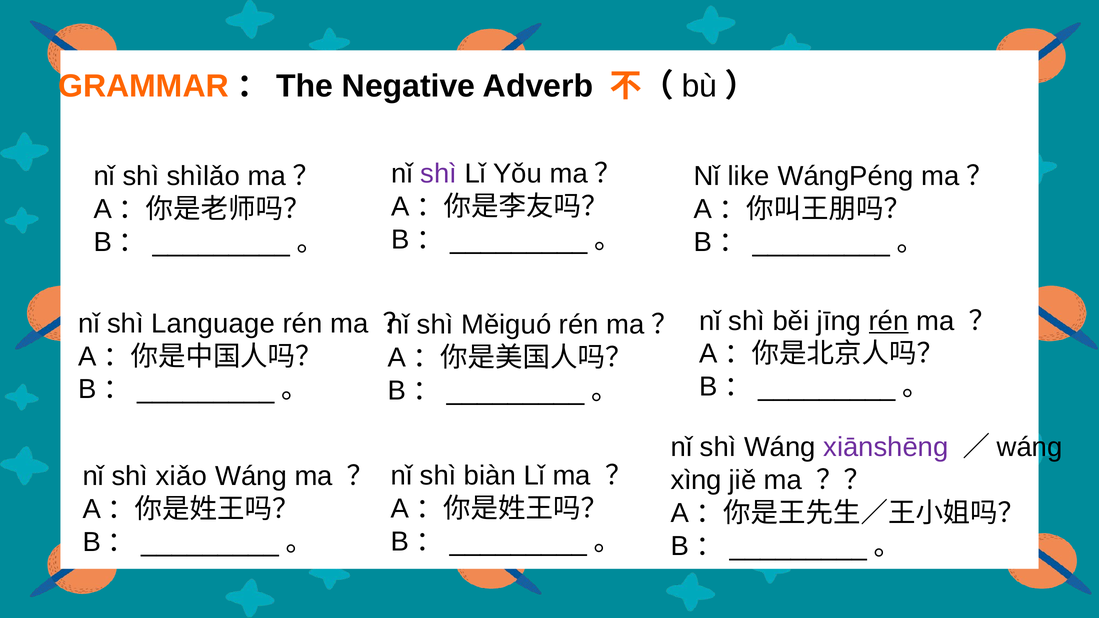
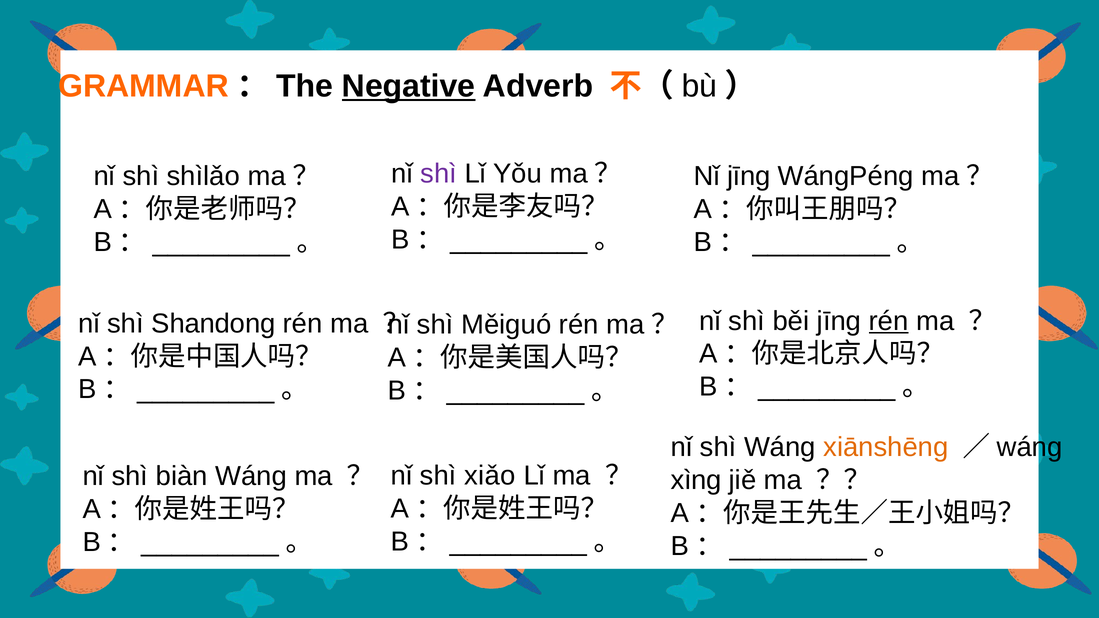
Negative underline: none -> present (409, 86)
Nǐ like: like -> jīng (749, 176)
Language: Language -> Shandong (213, 324)
xiānshēng colour: purple -> orange (886, 447)
biàn: biàn -> xiǎo (490, 476)
xiǎo: xiǎo -> biàn (182, 476)
